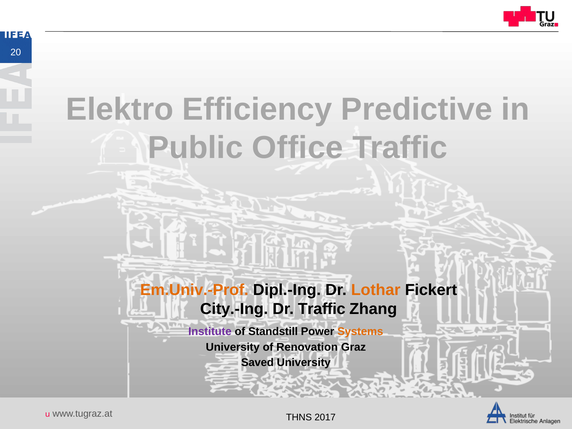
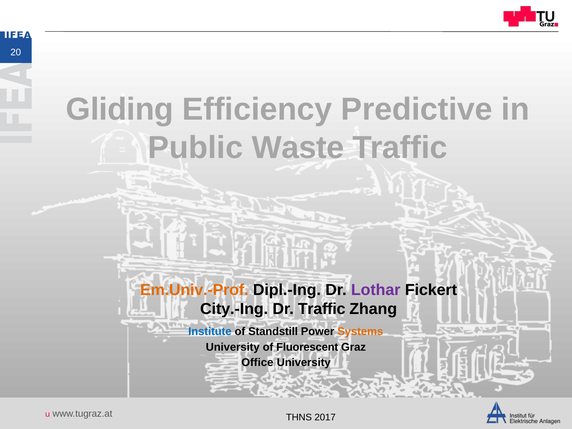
Elektro: Elektro -> Gliding (120, 109)
Office: Office -> Waste (298, 148)
Lothar colour: orange -> purple (376, 290)
Institute colour: purple -> blue (210, 331)
Renovation: Renovation -> Fluorescent (307, 347)
Saved: Saved -> Office (257, 363)
